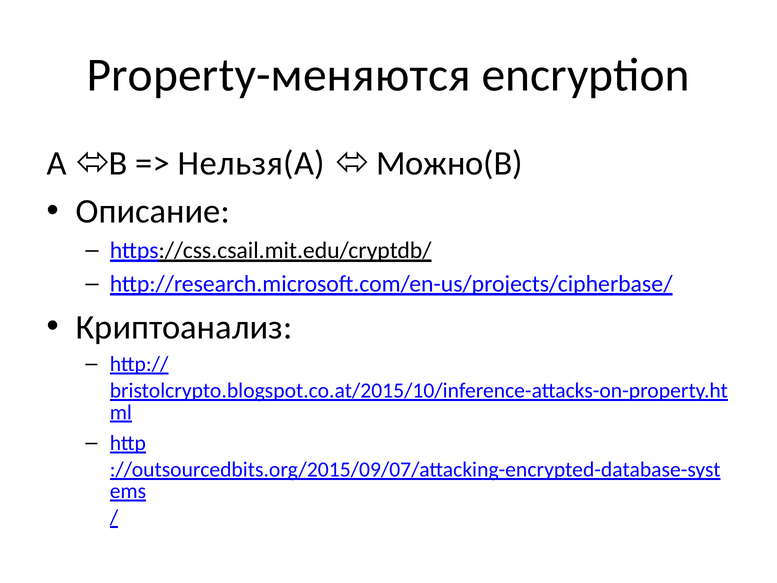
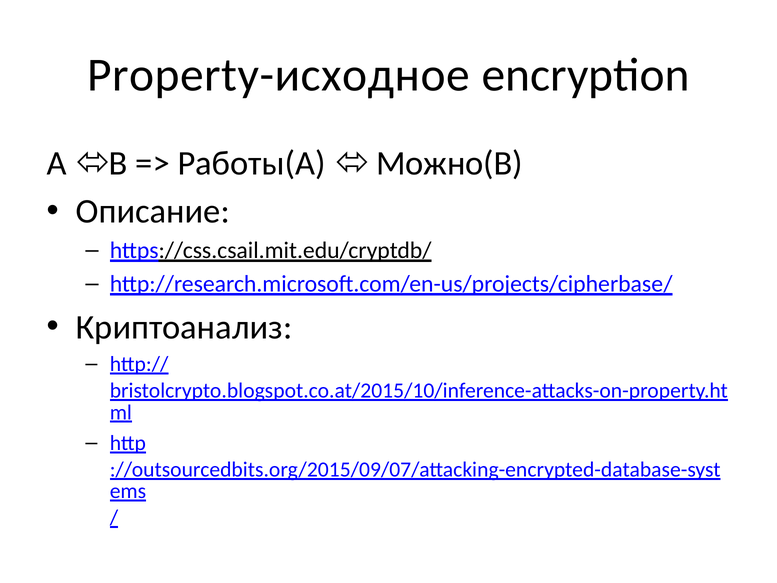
Property-меняются: Property-меняются -> Property-исходное (278, 75)
Нельзя(A: Нельзя(A -> Работы(A (252, 163)
